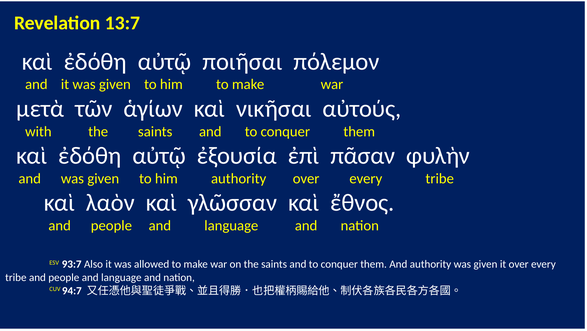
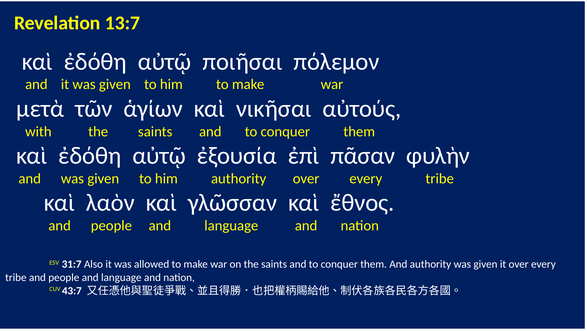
93:7: 93:7 -> 31:7 (72, 264)
94:7: 94:7 -> 43:7 (72, 291)
